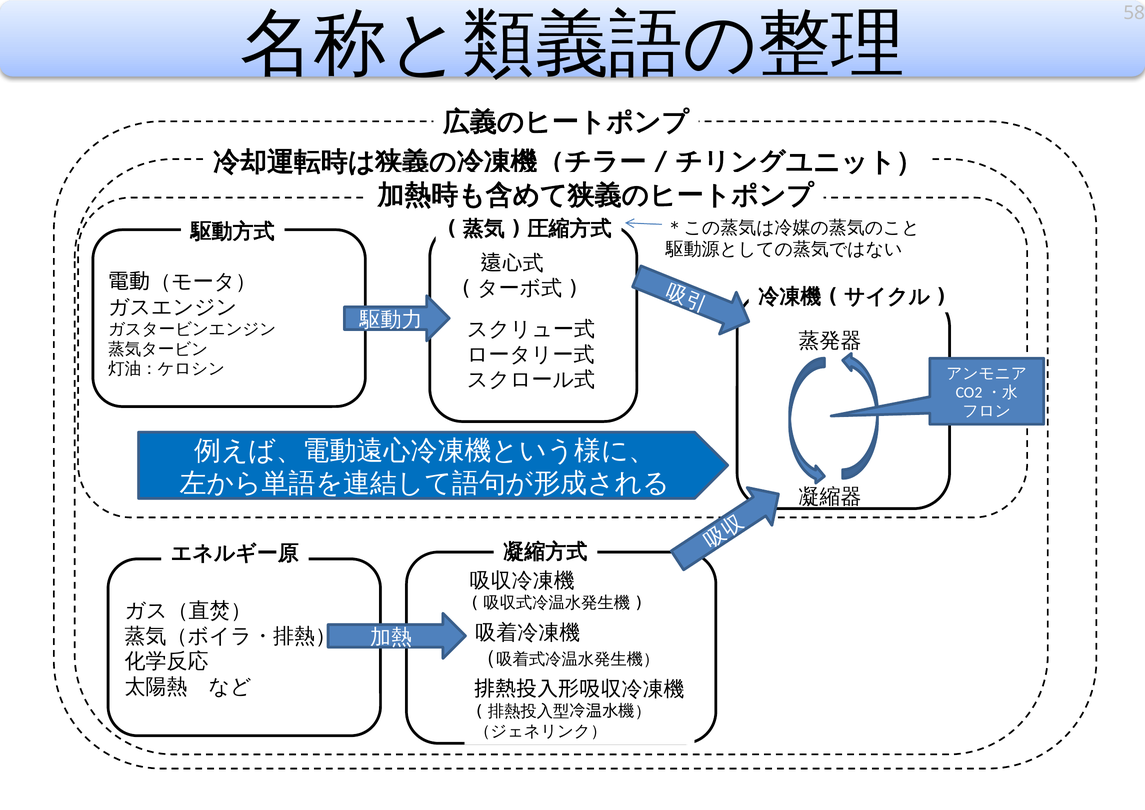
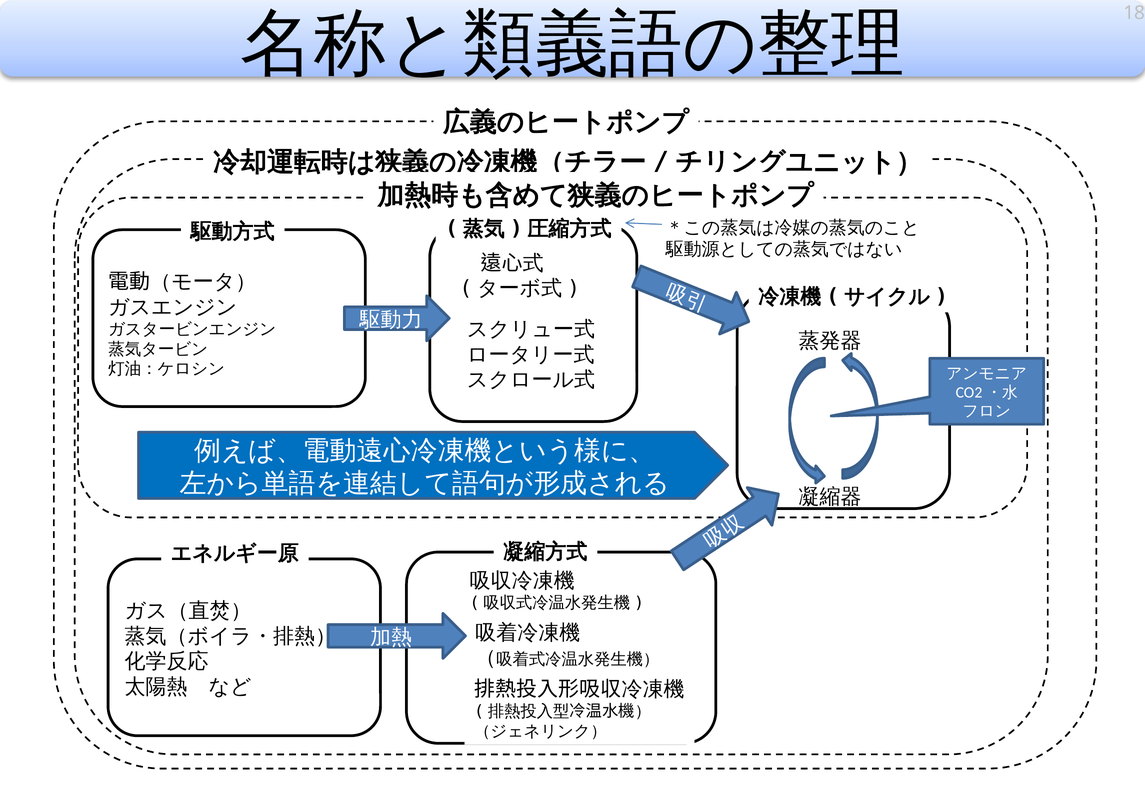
58: 58 -> 18 (1134, 13)
